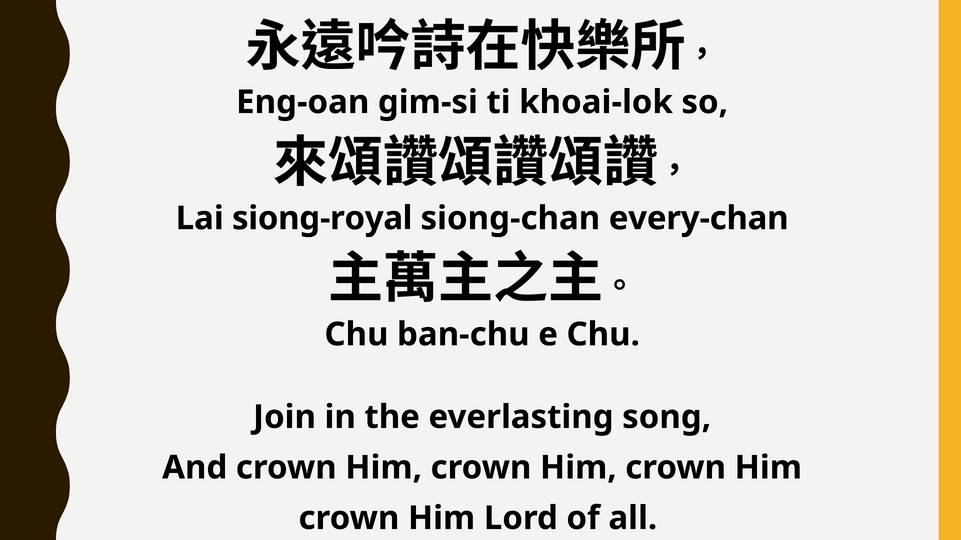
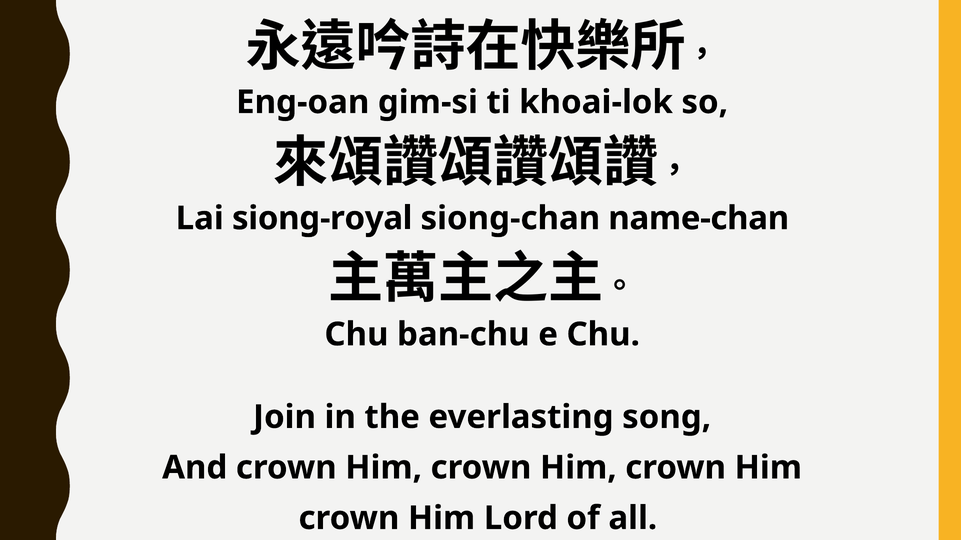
every-chan: every-chan -> name-chan (699, 219)
